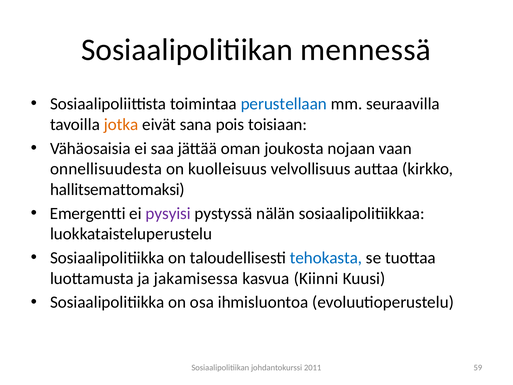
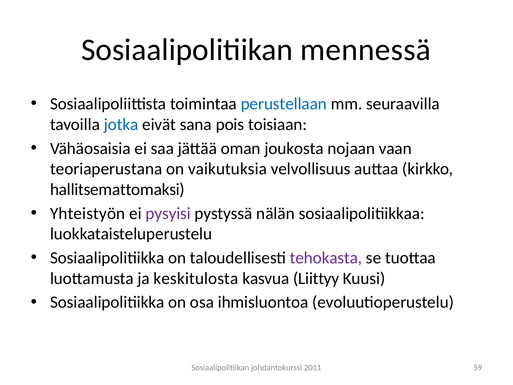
jotka colour: orange -> blue (121, 124)
onnellisuudesta: onnellisuudesta -> teoriaperustana (106, 169)
kuolleisuus: kuolleisuus -> vaikutuksia (227, 169)
Emergentti: Emergentti -> Yhteistyön (88, 213)
tehokasta colour: blue -> purple (326, 258)
jakamisessa: jakamisessa -> keskitulosta (196, 278)
Kiinni: Kiinni -> Liittyy (316, 278)
